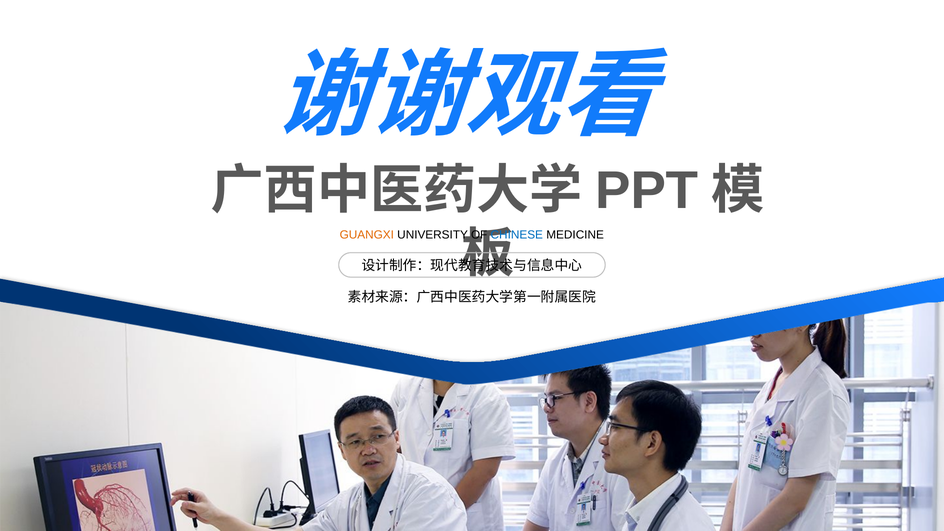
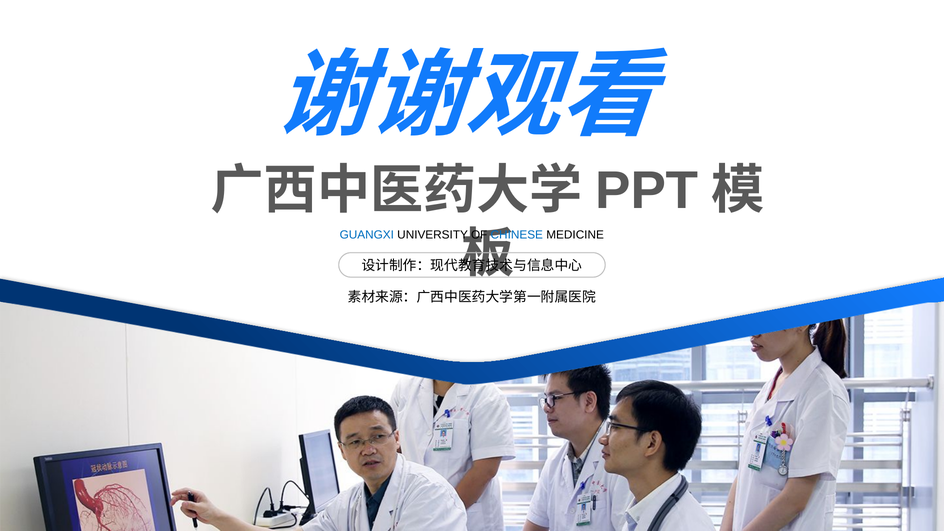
GUANGXI colour: orange -> blue (367, 235)
